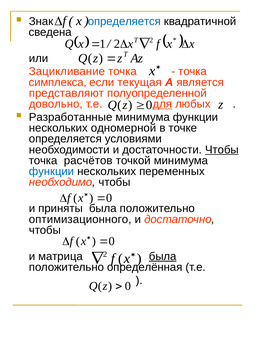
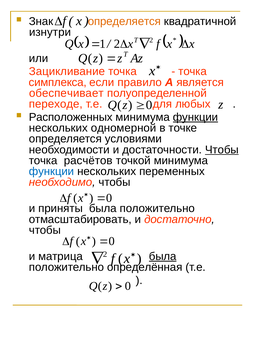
определяется colour: blue -> orange (124, 21)
сведена: сведена -> изнутри (50, 32)
текущая: текущая -> правило (140, 83)
представляют: представляют -> обеспечивает (66, 93)
довольно: довольно -> переходе (56, 104)
для underline: present -> none (162, 104)
Разработанные: Разработанные -> Расположенных (71, 117)
функции underline: none -> present (196, 117)
оптимизационного: оптимизационного -> отмасштабировать (80, 220)
